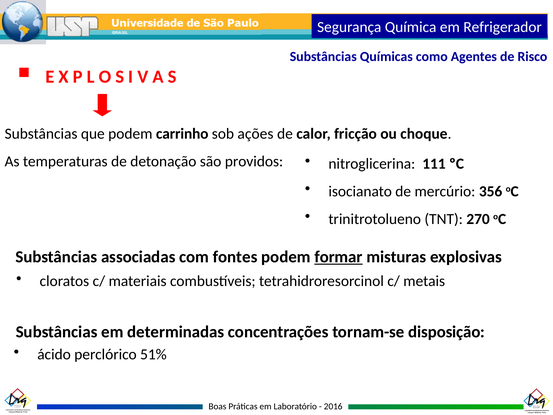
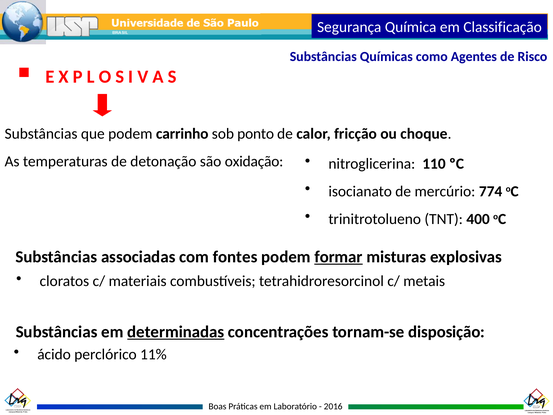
Refrigerador: Refrigerador -> Classificação (503, 27)
ações: ações -> ponto (256, 134)
providos: providos -> oxidação (254, 161)
111: 111 -> 110 (434, 164)
356: 356 -> 774 (491, 191)
270: 270 -> 400 (478, 219)
determinadas underline: none -> present (176, 332)
51%: 51% -> 11% (153, 354)
